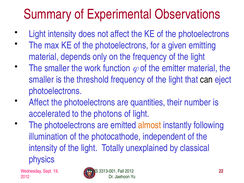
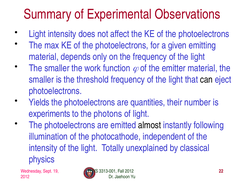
Affect: Affect -> Yields (39, 102)
accelerated: accelerated -> experiments (49, 114)
almost colour: orange -> black (150, 125)
